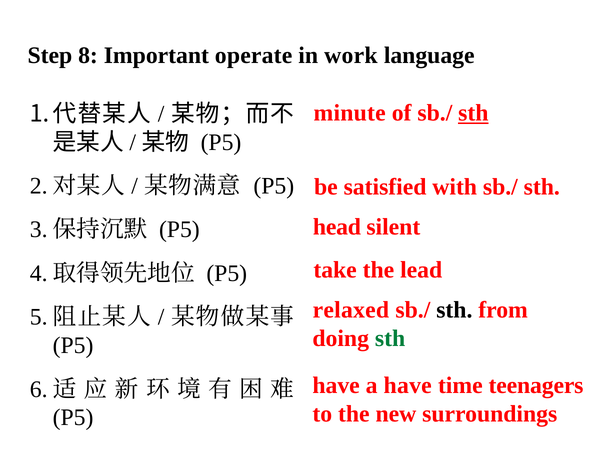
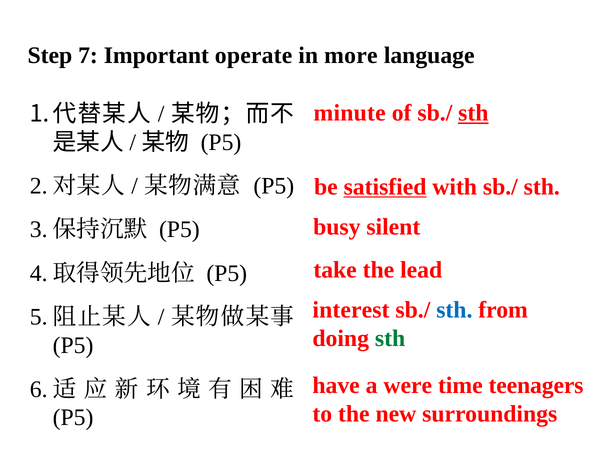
8: 8 -> 7 (88, 55)
work: work -> more (351, 55)
satisfied underline: none -> present (385, 187)
head: head -> busy (337, 227)
relaxed: relaxed -> interest (351, 310)
sth colour: black -> blue (454, 310)
a have: have -> were (408, 386)
